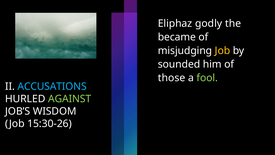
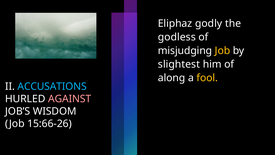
became: became -> godless (177, 37)
sounded: sounded -> slightest (179, 64)
those: those -> along (172, 78)
fool colour: light green -> yellow (207, 78)
AGAINST colour: light green -> pink (70, 99)
15:30-26: 15:30-26 -> 15:66-26 (49, 123)
